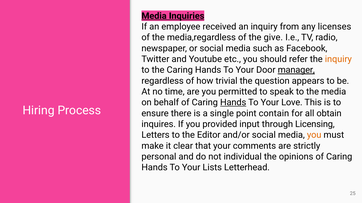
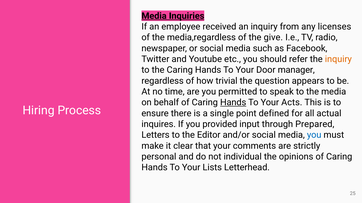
manager underline: present -> none (296, 70)
Love: Love -> Acts (292, 103)
contain: contain -> defined (274, 114)
obtain: obtain -> actual (329, 114)
Licensing: Licensing -> Prepared (315, 125)
you colour: orange -> blue (314, 135)
